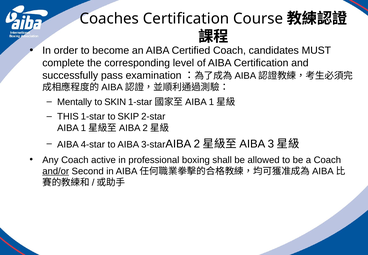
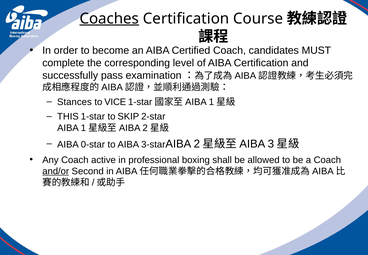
Coaches underline: none -> present (109, 19)
Mentally: Mentally -> Stances (74, 102)
SKIN: SKIN -> VICE (115, 102)
4-star: 4-star -> 0-star (93, 144)
